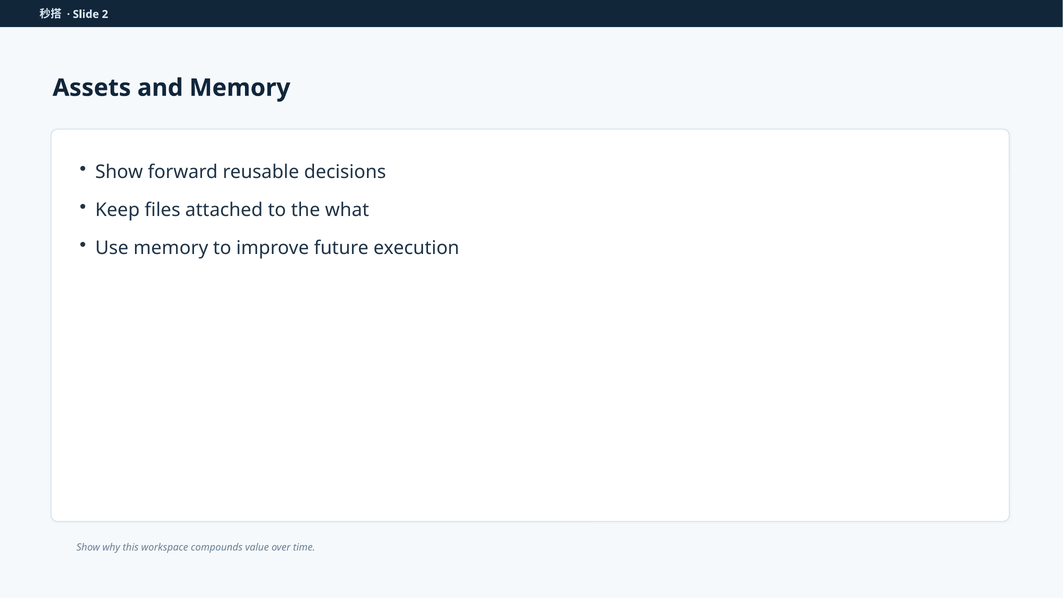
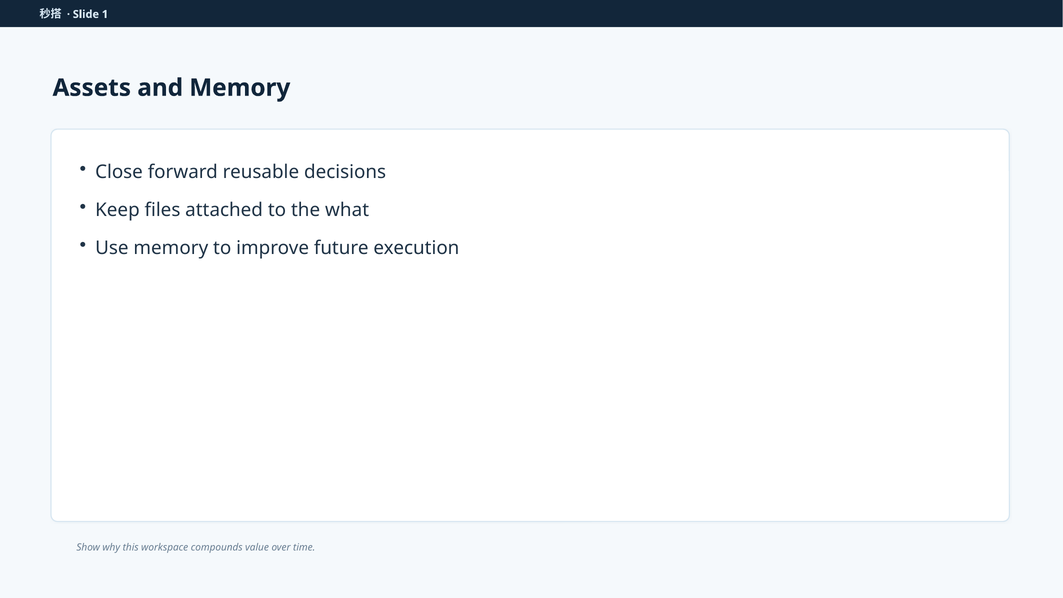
2: 2 -> 1 (105, 14)
Show: Show -> Close (119, 172)
